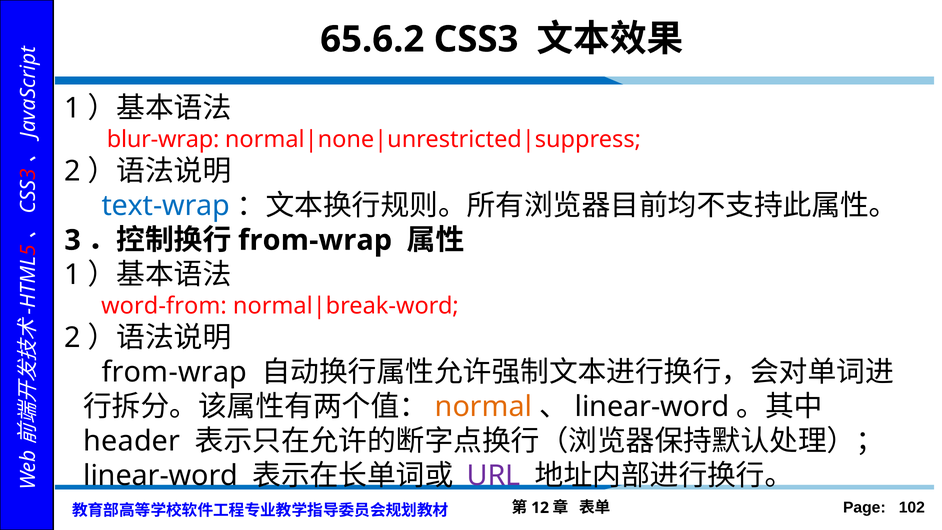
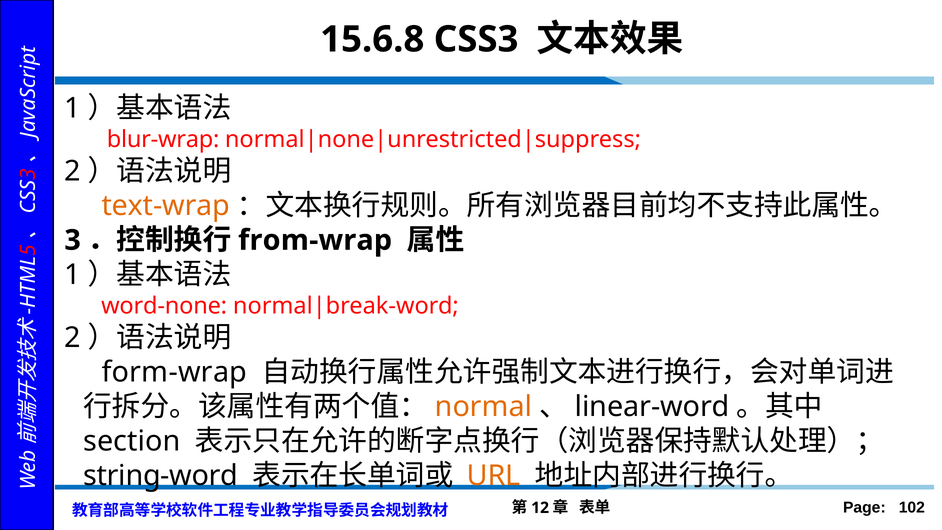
65.6.2: 65.6.2 -> 15.6.8 (372, 39)
text-wrap colour: blue -> orange (166, 206)
word-from: word-from -> word-none (164, 306)
from-wrap: from-wrap -> form-wrap (174, 372)
header: header -> section (132, 441)
linear-word: linear-word -> string-word (161, 476)
URL colour: purple -> orange (494, 476)
